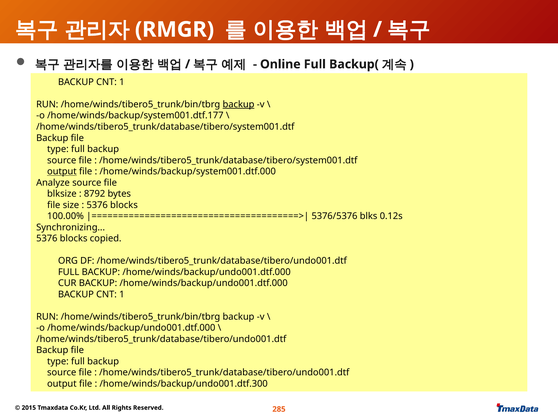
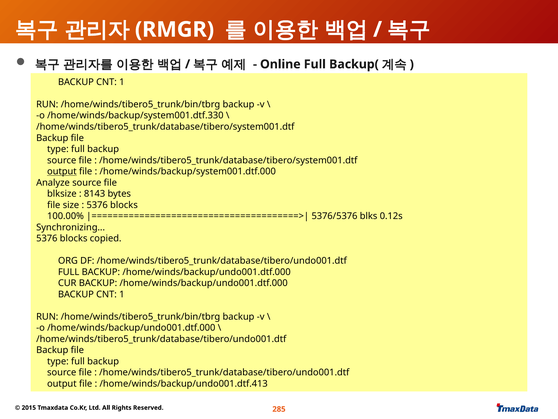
backup underline: present -> none (239, 104)
/home/winds/backup/system001.dtf.177: /home/winds/backup/system001.dtf.177 -> /home/winds/backup/system001.dtf.330 (135, 115)
8792: 8792 -> 8143 (95, 194)
/home/winds/backup/undo001.dtf.300: /home/winds/backup/undo001.dtf.300 -> /home/winds/backup/undo001.dtf.413 (184, 383)
